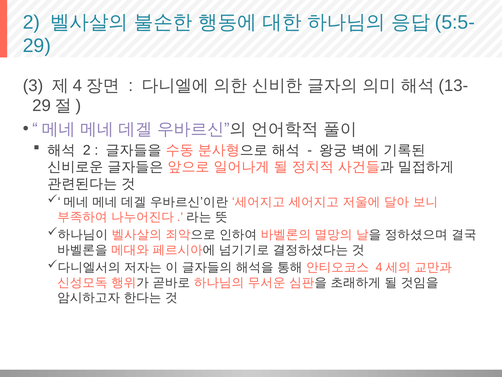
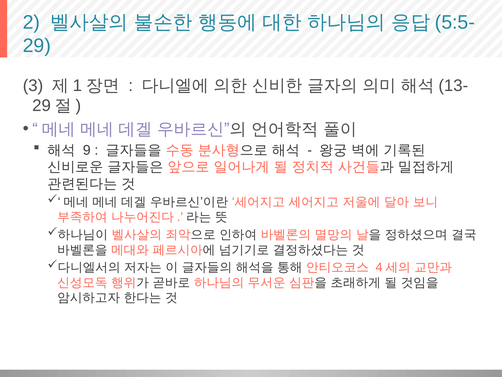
4: 4 -> 1 (77, 86)
2: 2 -> 9 (87, 150)
